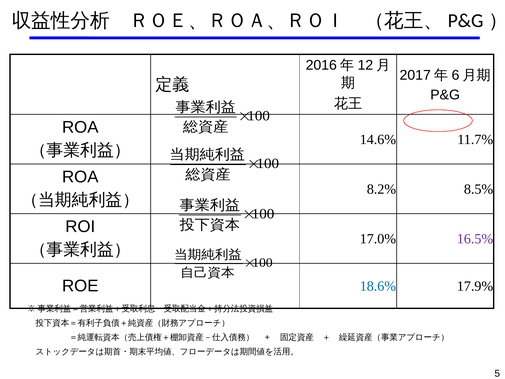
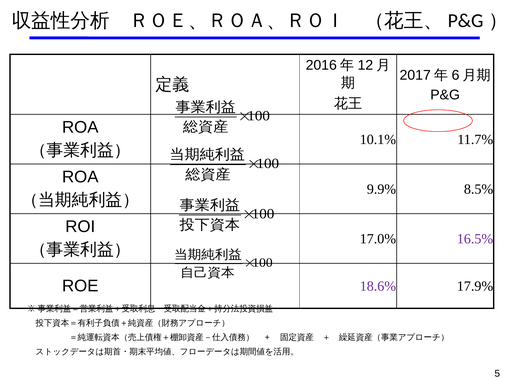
14.6%: 14.6% -> 10.1% (378, 140)
8.2%: 8.2% -> 9.9% (381, 189)
18.6% colour: blue -> purple (378, 286)
